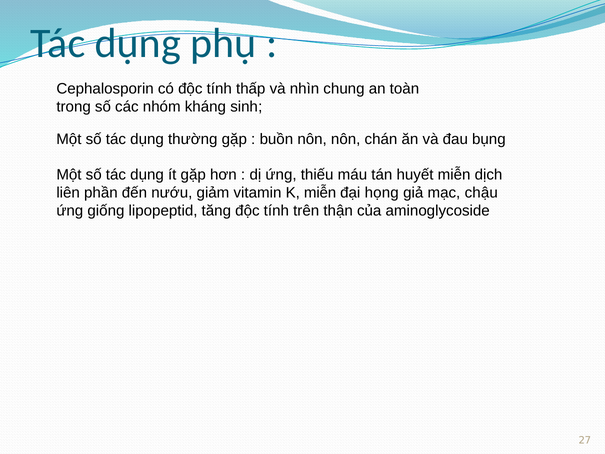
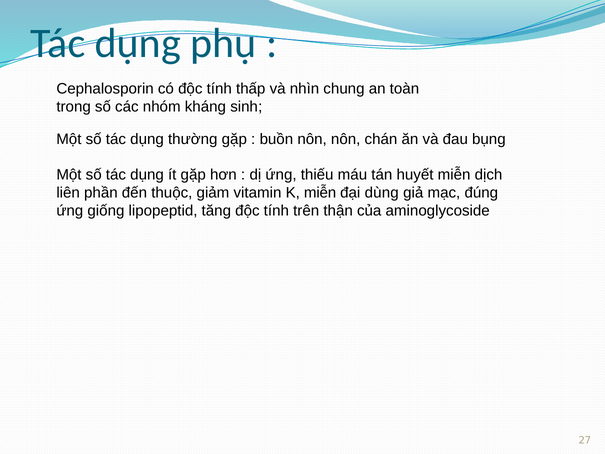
nướu: nướu -> thuộc (172, 193)
họng: họng -> dùng (382, 193)
chậu: chậu -> đúng (481, 193)
